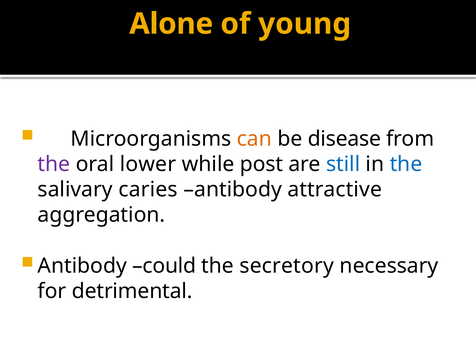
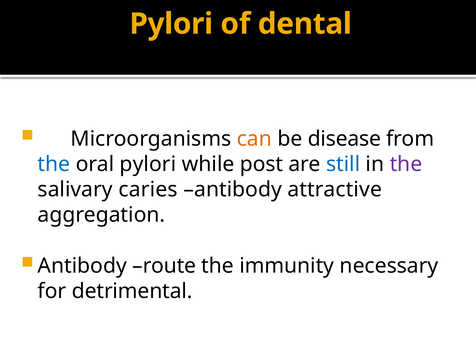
Alone: Alone -> Pylori (171, 24)
young: young -> dental (305, 24)
the colour: purple -> blue (54, 164)
oral lower: lower -> pylori (148, 164)
the colour: blue -> purple (406, 164)
could: could -> route (164, 266)
secretory: secretory -> immunity (287, 266)
